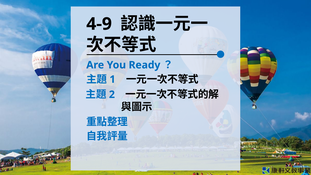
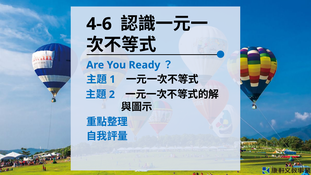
4-9: 4-9 -> 4-6 (99, 24)
